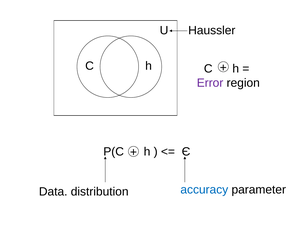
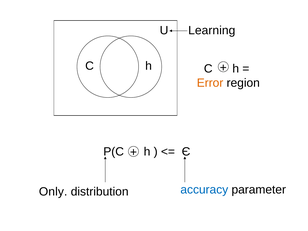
Haussler: Haussler -> Learning (212, 31)
Error colour: purple -> orange (210, 83)
Data: Data -> Only (53, 192)
